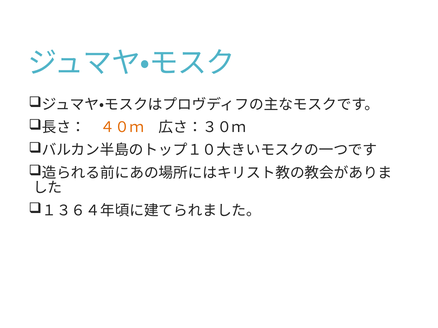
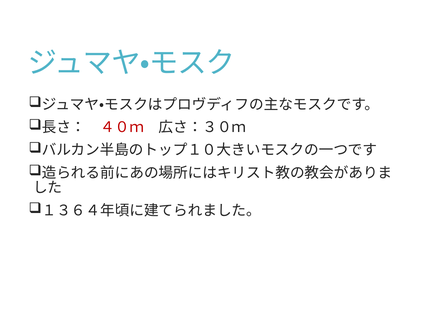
４０ｍ colour: orange -> red (122, 128)
